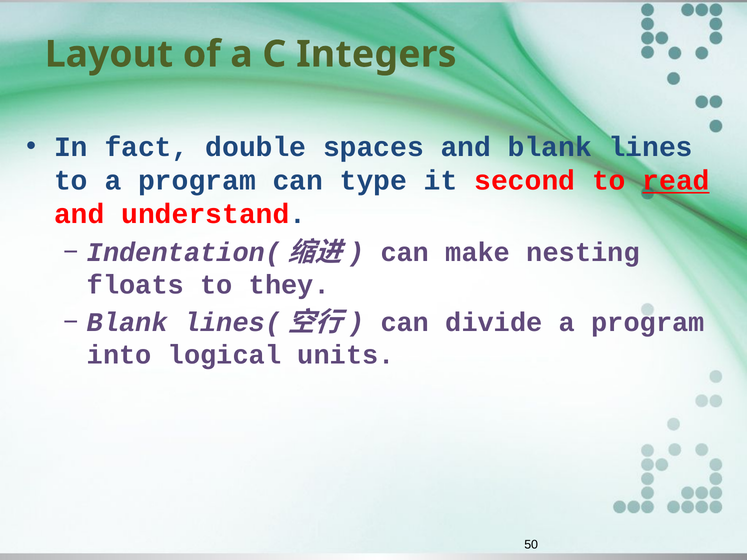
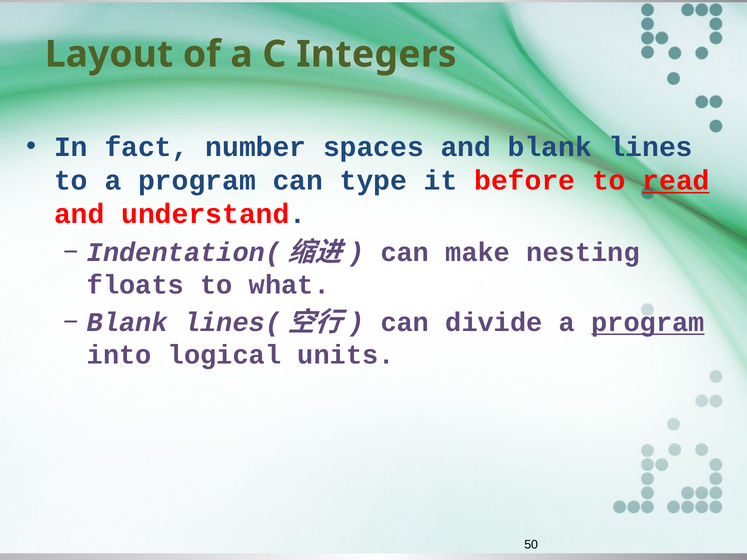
double: double -> number (256, 147)
second: second -> before (525, 181)
they: they -> what (289, 285)
program underline: none -> present (648, 323)
